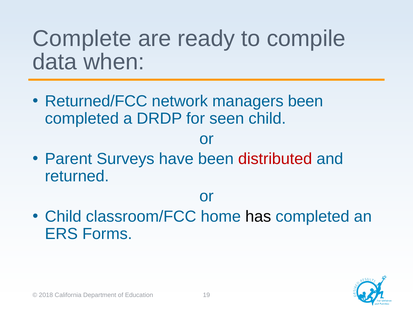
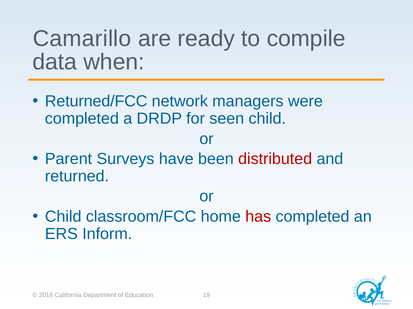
Complete: Complete -> Camarillo (82, 39)
managers been: been -> were (305, 102)
has colour: black -> red (258, 217)
Forms: Forms -> Inform (107, 234)
